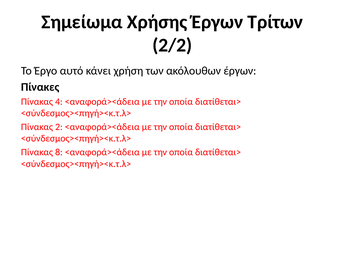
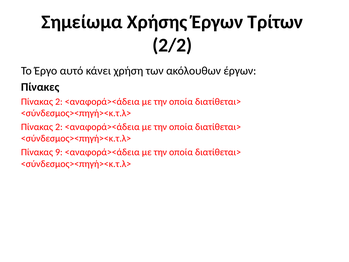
4: 4 -> 2 (59, 102)
8: 8 -> 9 (59, 152)
